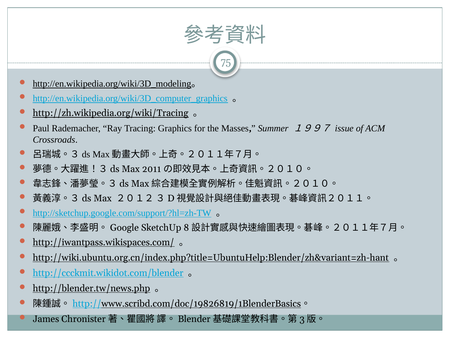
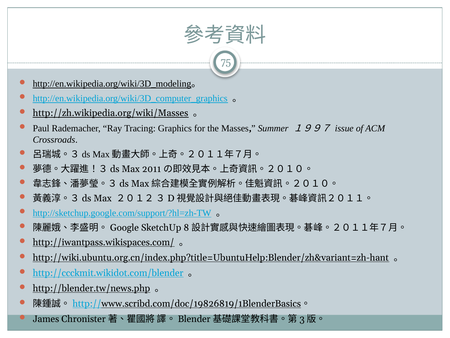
http://zh.wikipedia.org/wiki/Tracing: http://zh.wikipedia.org/wiki/Tracing -> http://zh.wikipedia.org/wiki/Masses (111, 113)
